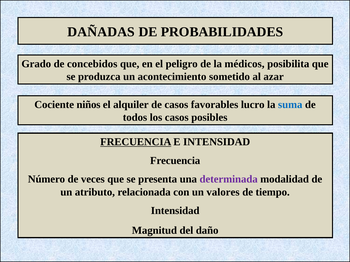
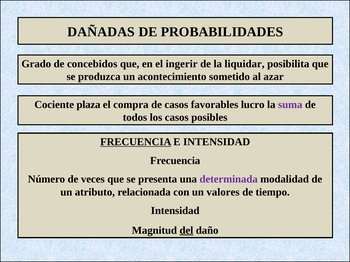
peligro: peligro -> ingerir (182, 64)
médicos: médicos -> liquidar (245, 64)
niños: niños -> plaza (89, 105)
alquiler: alquiler -> compra (131, 105)
suma colour: blue -> purple (290, 105)
del underline: none -> present (186, 231)
